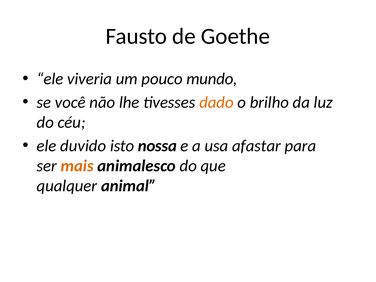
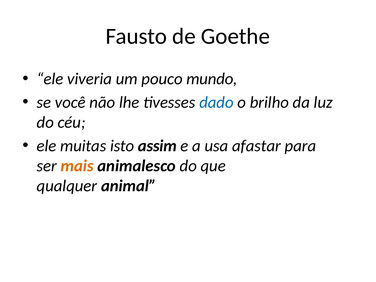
dado colour: orange -> blue (216, 102)
duvido: duvido -> muitas (83, 146)
nossa: nossa -> assim (157, 146)
